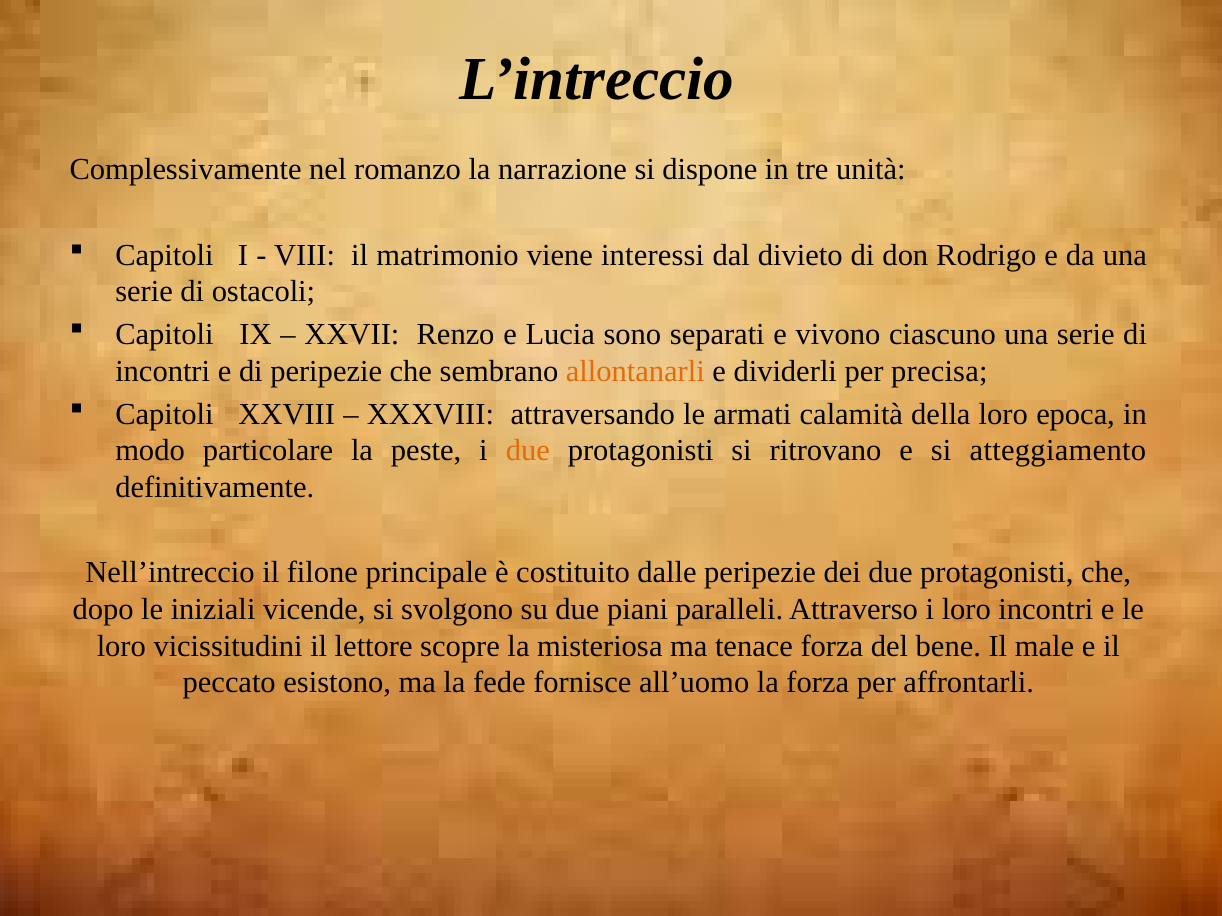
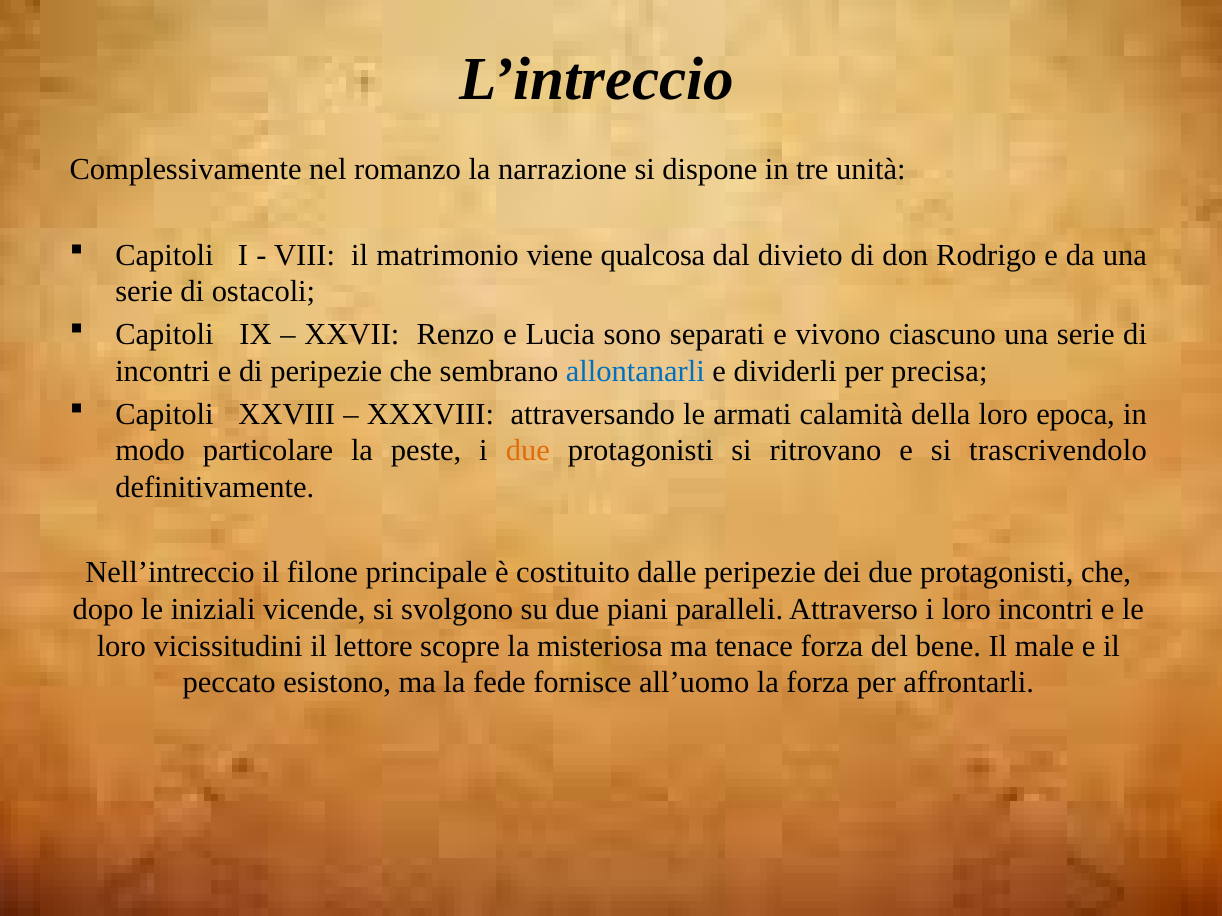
interessi: interessi -> qualcosa (653, 255)
allontanarli colour: orange -> blue (635, 371)
atteggiamento: atteggiamento -> trascrivendolo (1058, 451)
